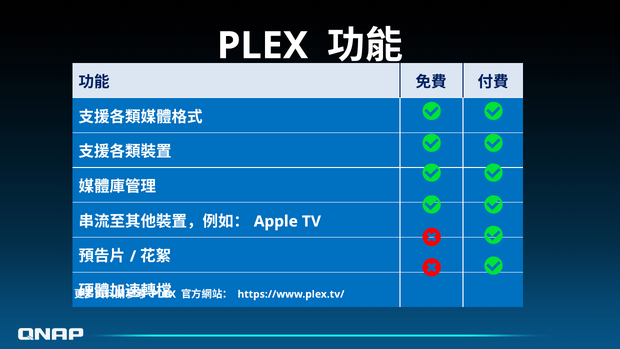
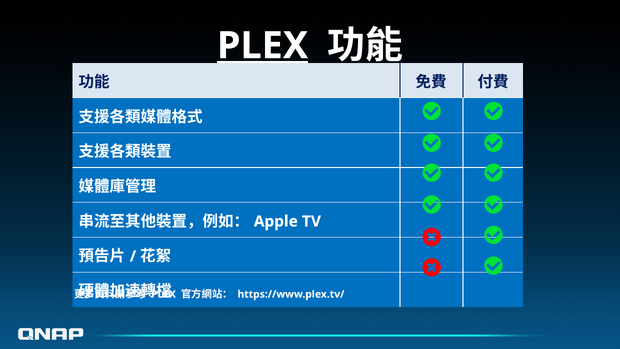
PLEX underline: none -> present (263, 46)
